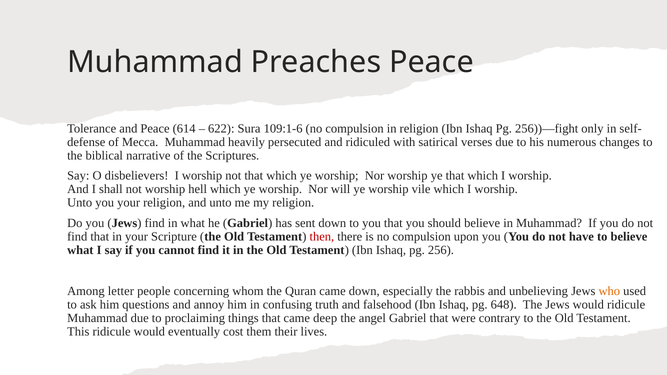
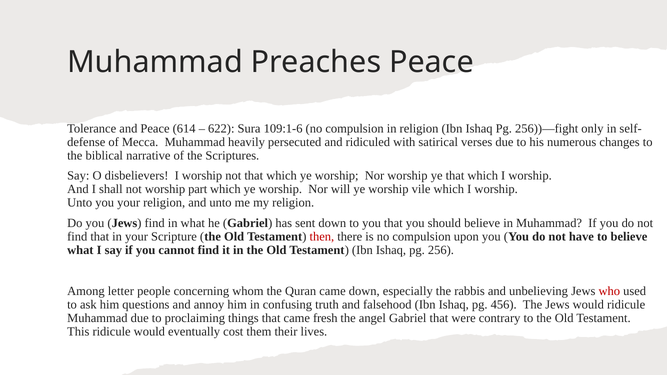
hell: hell -> part (198, 189)
who colour: orange -> red (609, 291)
648: 648 -> 456 (504, 305)
deep: deep -> fresh (325, 318)
